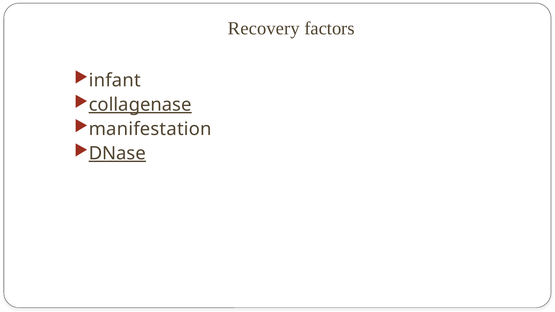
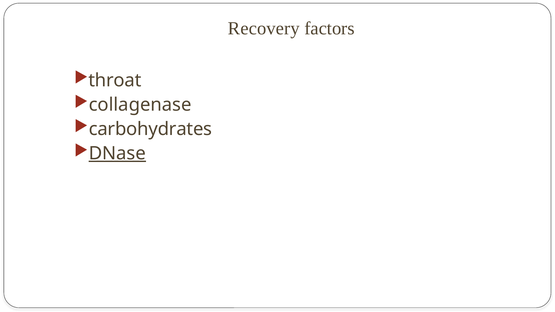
infant: infant -> throat (115, 80)
collagenase underline: present -> none (140, 105)
manifestation: manifestation -> carbohydrates (150, 129)
